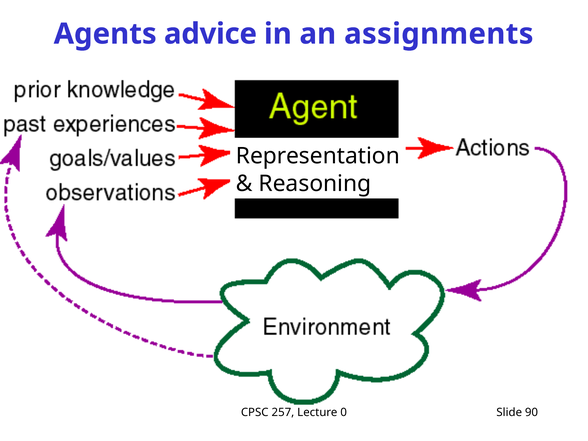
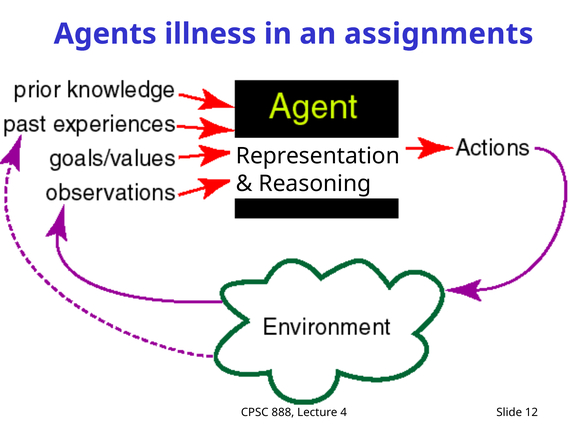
advice: advice -> illness (210, 34)
257: 257 -> 888 (283, 412)
0: 0 -> 4 (344, 412)
90: 90 -> 12 (532, 412)
